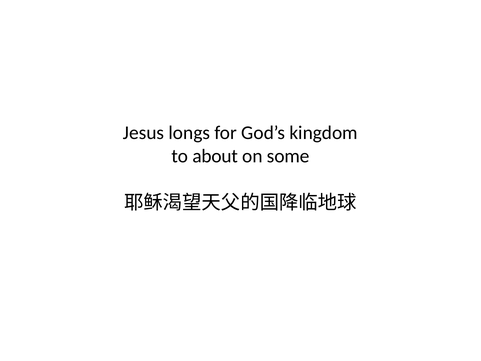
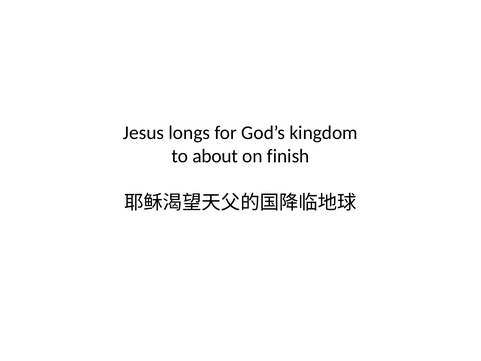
some: some -> finish (288, 156)
